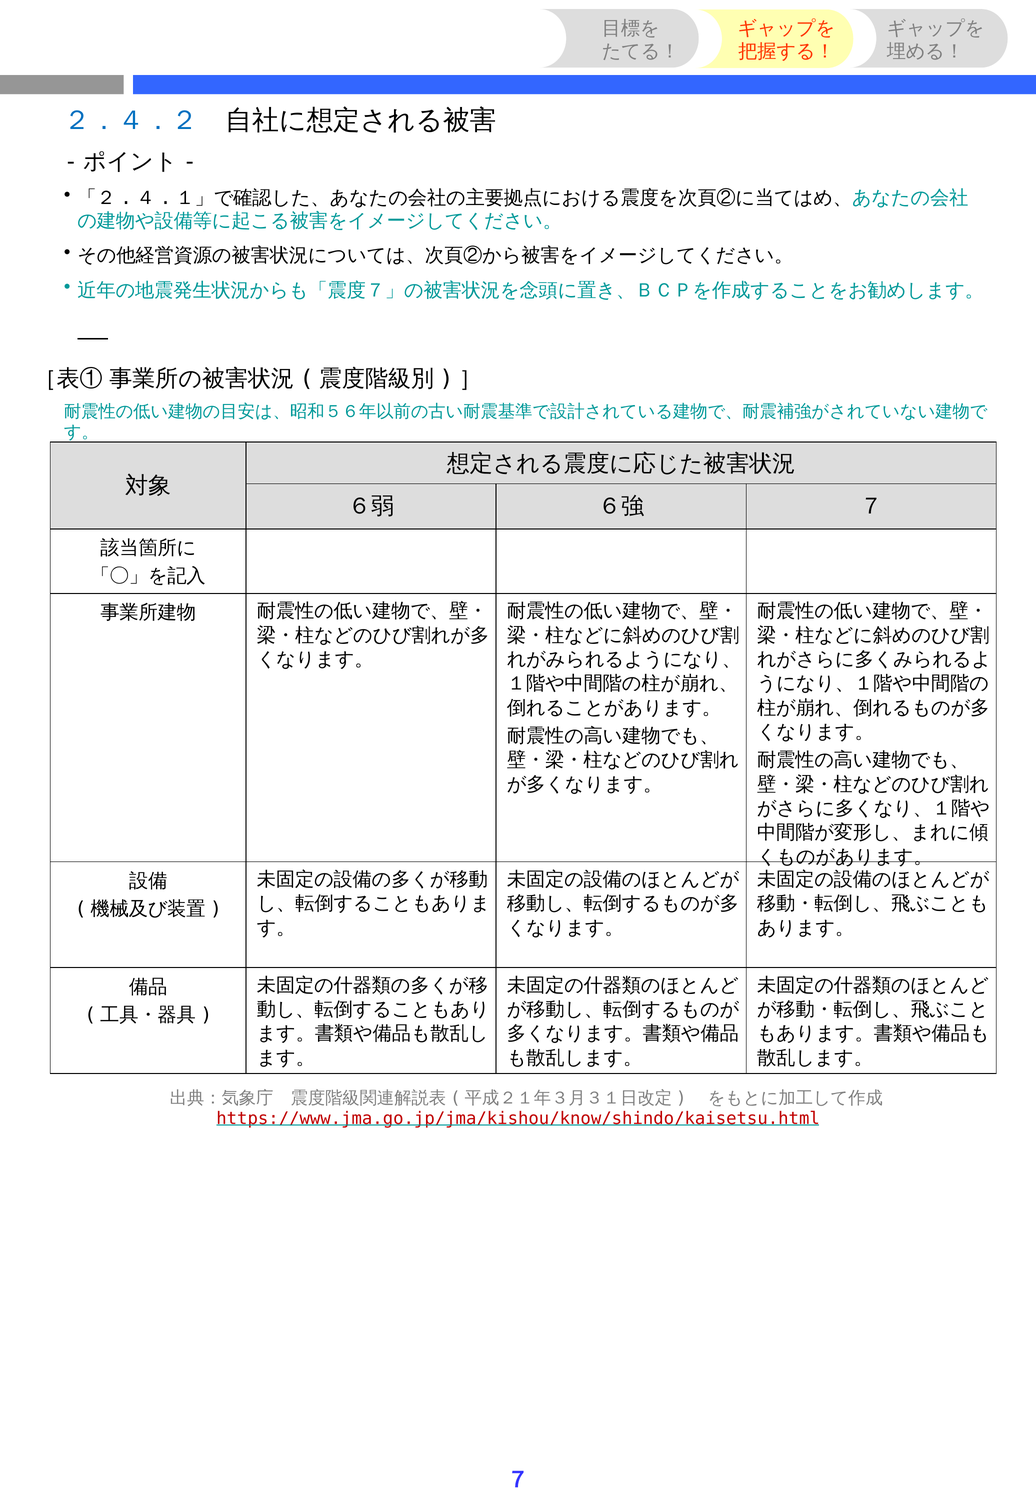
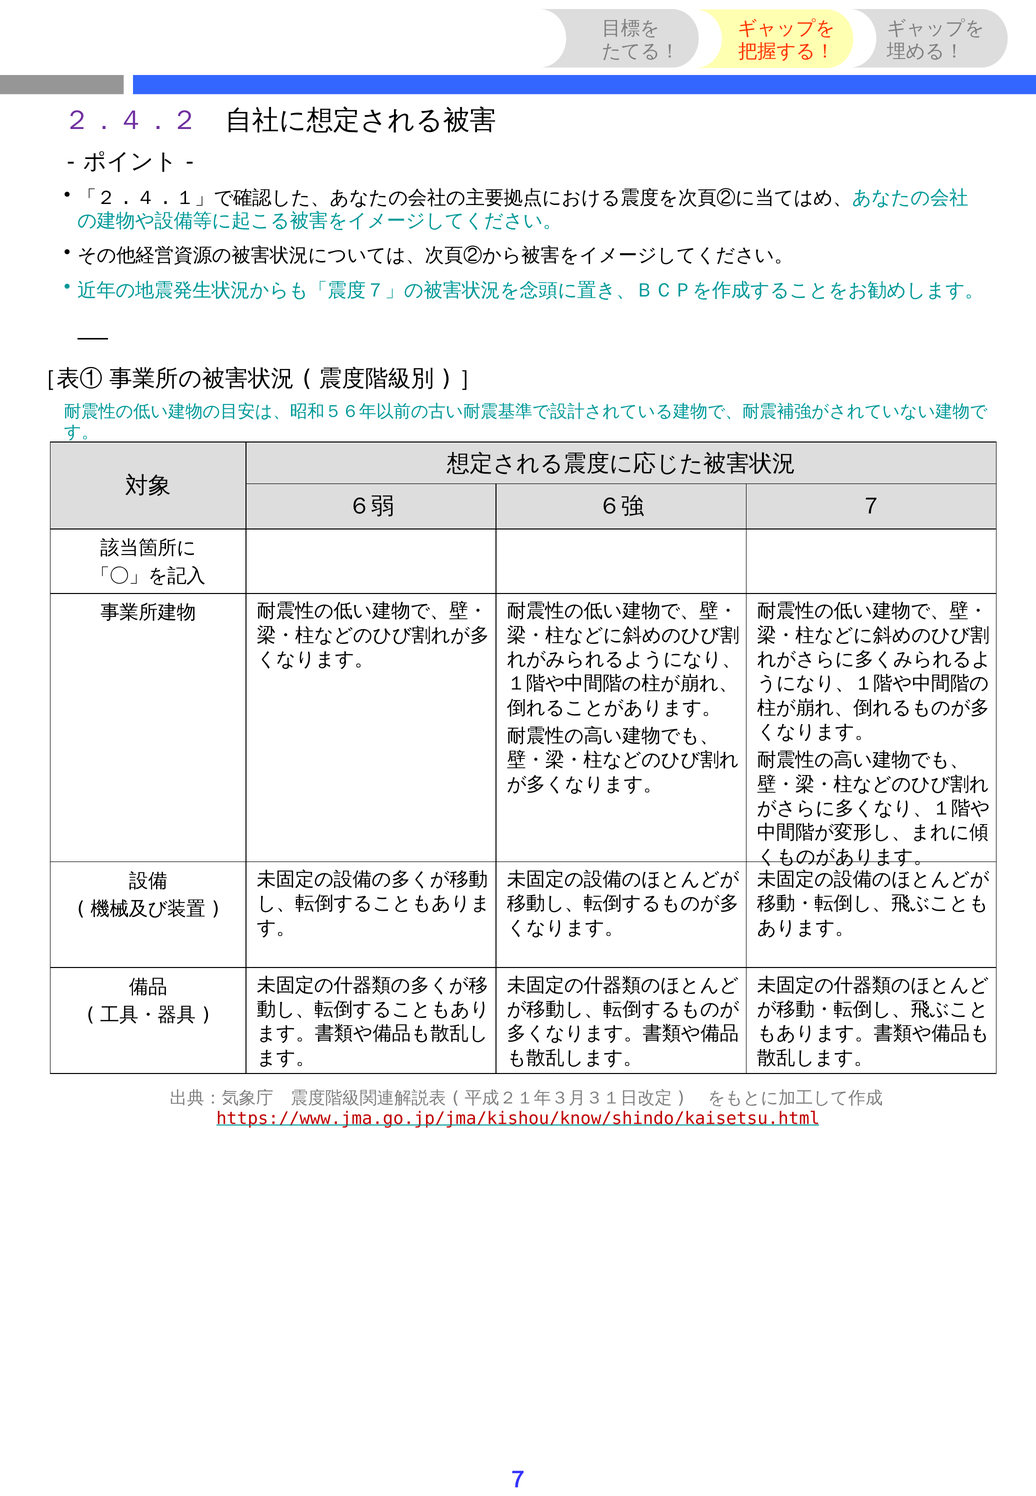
２．４．２ colour: blue -> purple (131, 120)
